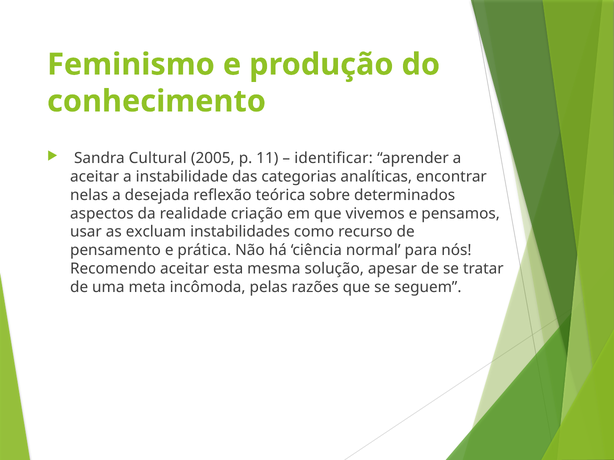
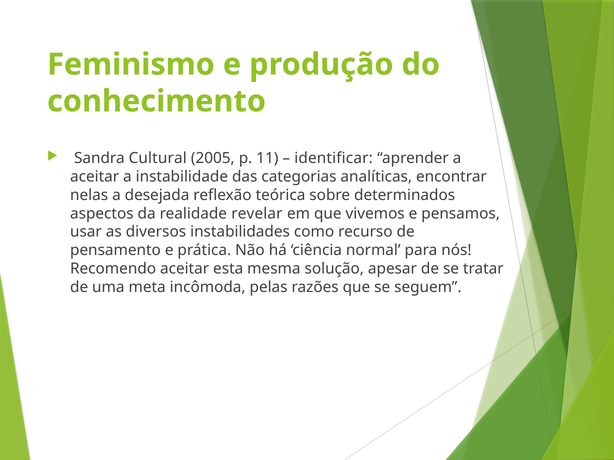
criação: criação -> revelar (257, 214)
excluam: excluam -> diversos (156, 232)
